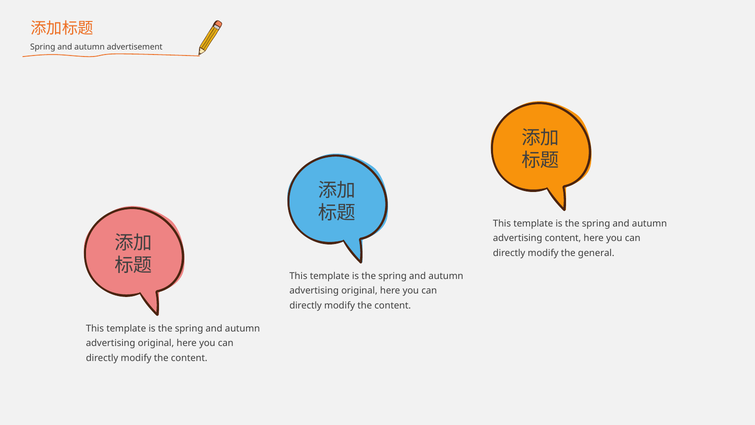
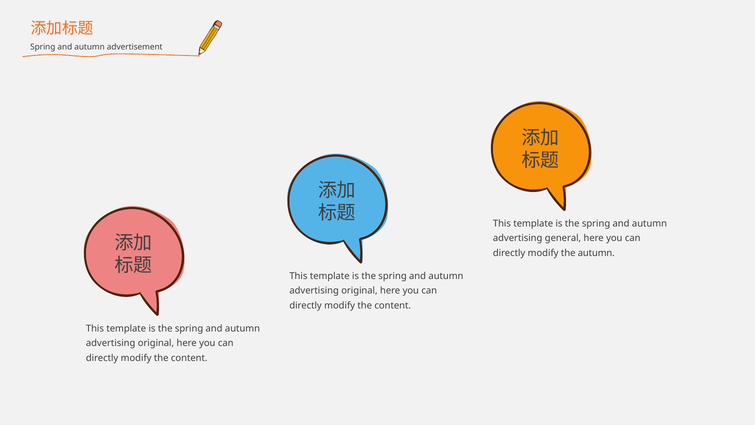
advertising content: content -> general (563, 238)
the general: general -> autumn (596, 253)
